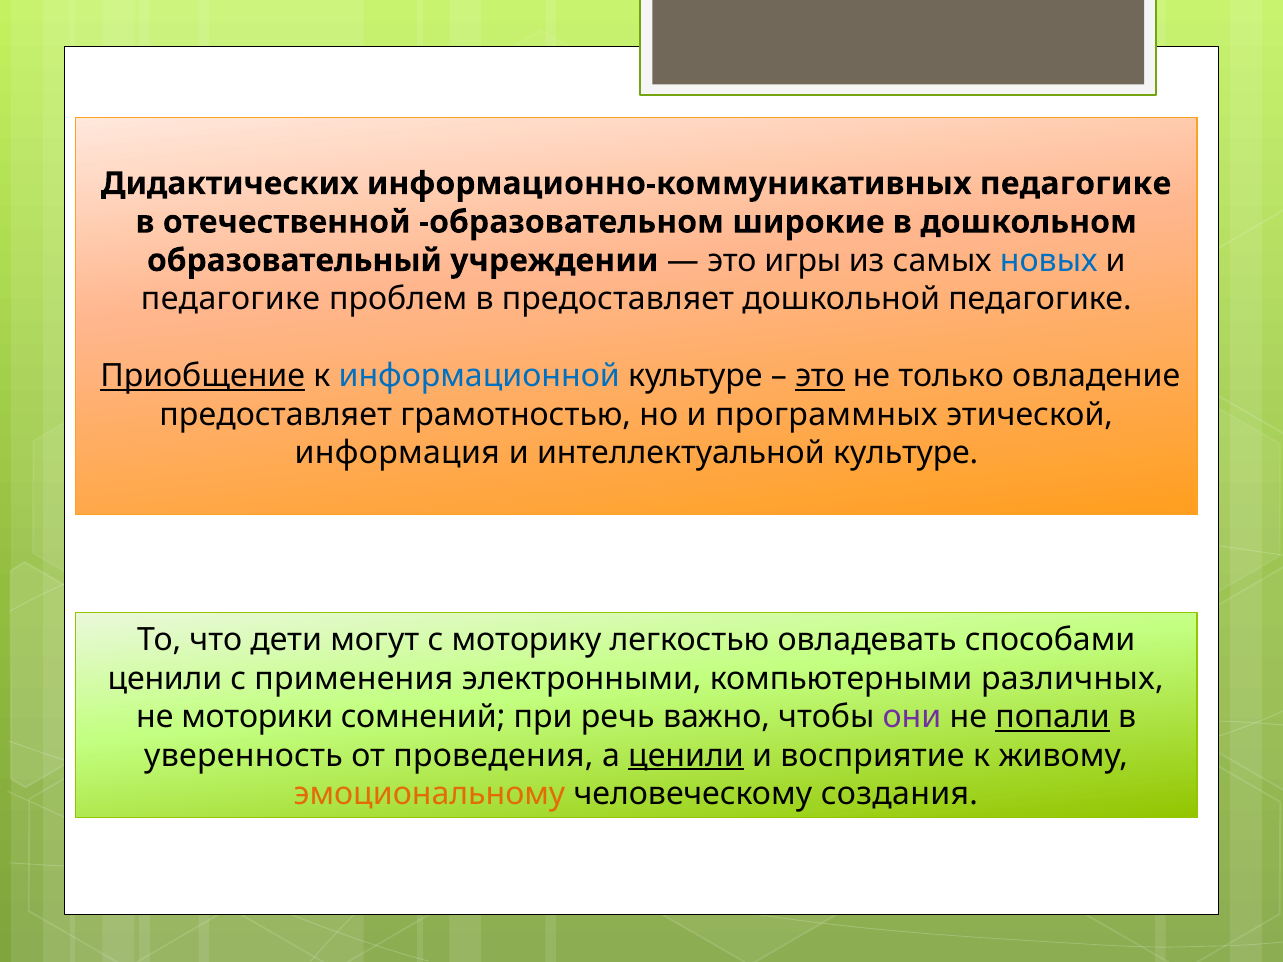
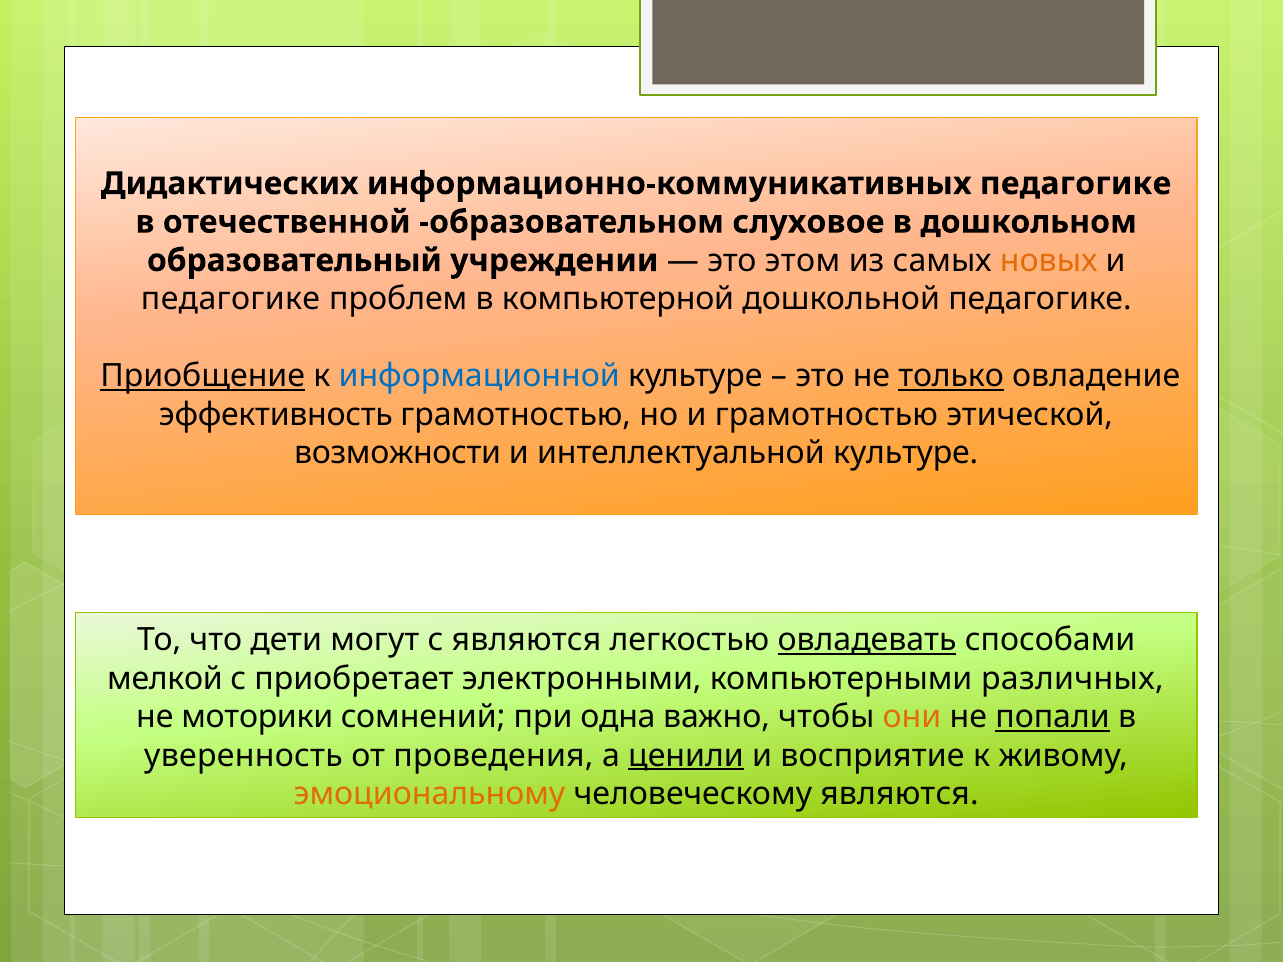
широкие: широкие -> слуховое (808, 222)
игры: игры -> этом (802, 261)
новых colour: blue -> orange (1049, 261)
в предоставляет: предоставляет -> компьютерной (618, 299)
это underline: present -> none (820, 376)
только underline: none -> present (951, 376)
предоставляет: предоставляет -> эффективность (276, 415)
и программных: программных -> грамотностью (826, 415)
информация: информация -> возможности (398, 453)
с моторику: моторику -> являются (526, 640)
овладевать underline: none -> present (867, 640)
ценили: ценили -> мелкой (165, 679)
применения: применения -> приобретает (354, 679)
речь: речь -> одна (618, 717)
они colour: purple -> orange (912, 717)
человеческому создания: создания -> являются (900, 794)
